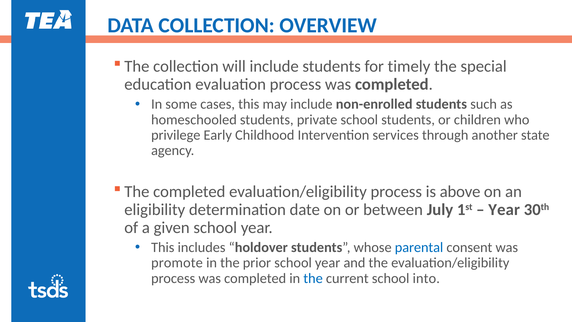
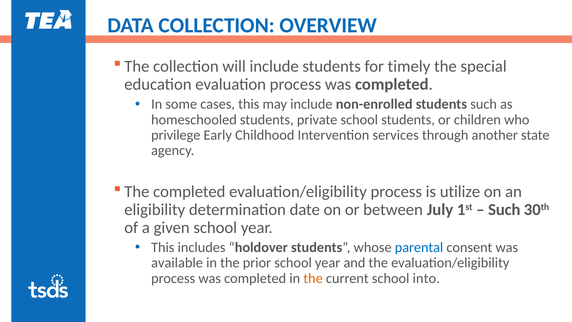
above: above -> utilize (460, 192)
Year: Year -> Such (504, 210)
promote: promote -> available (177, 263)
the colour: blue -> orange (313, 278)
